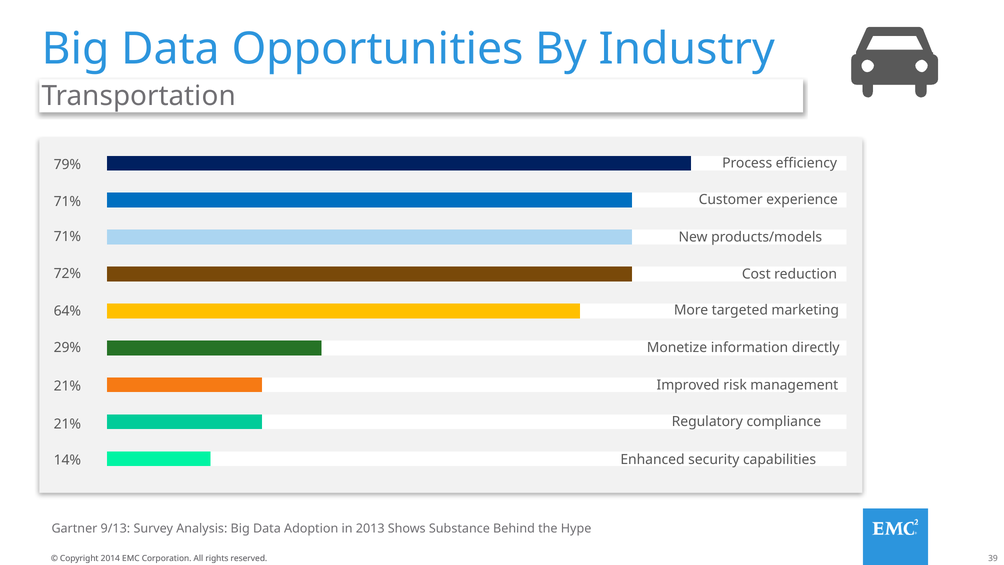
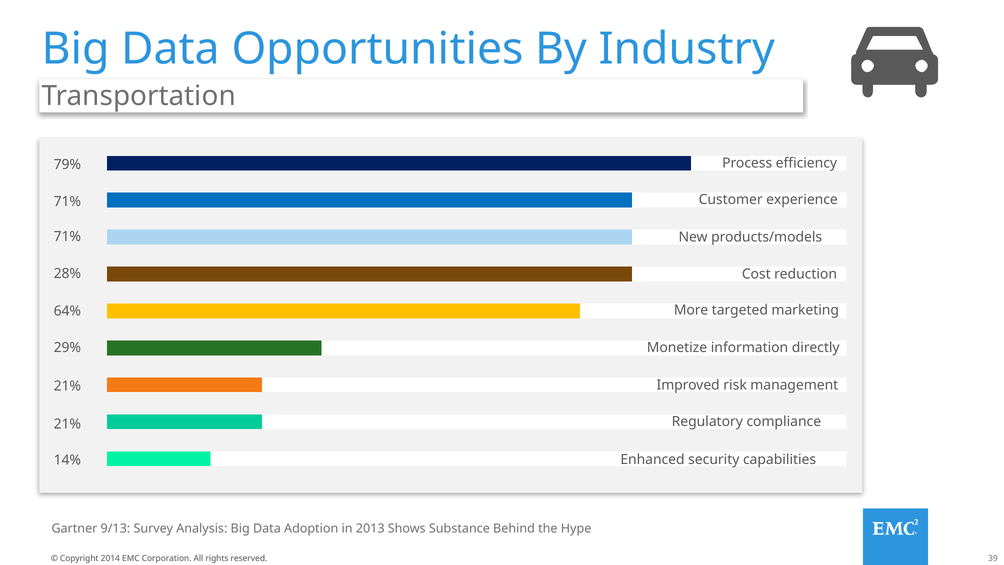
72%: 72% -> 28% (67, 274)
